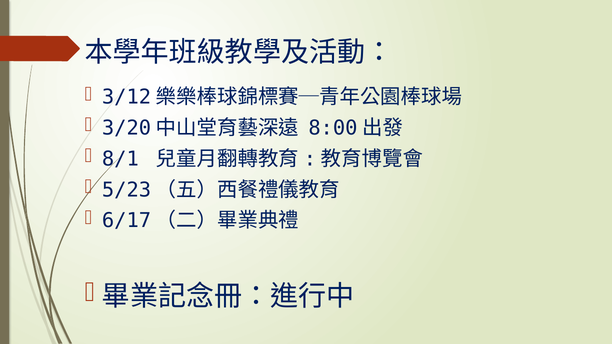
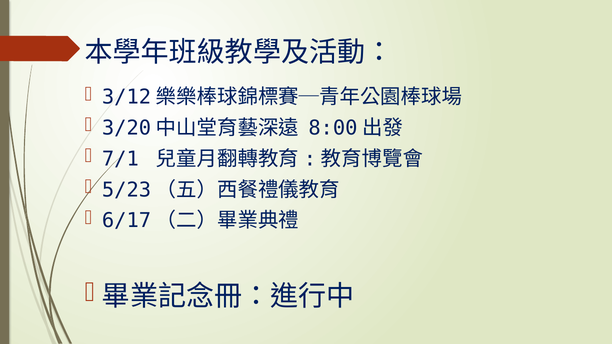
8/1: 8/1 -> 7/1 (120, 159)
